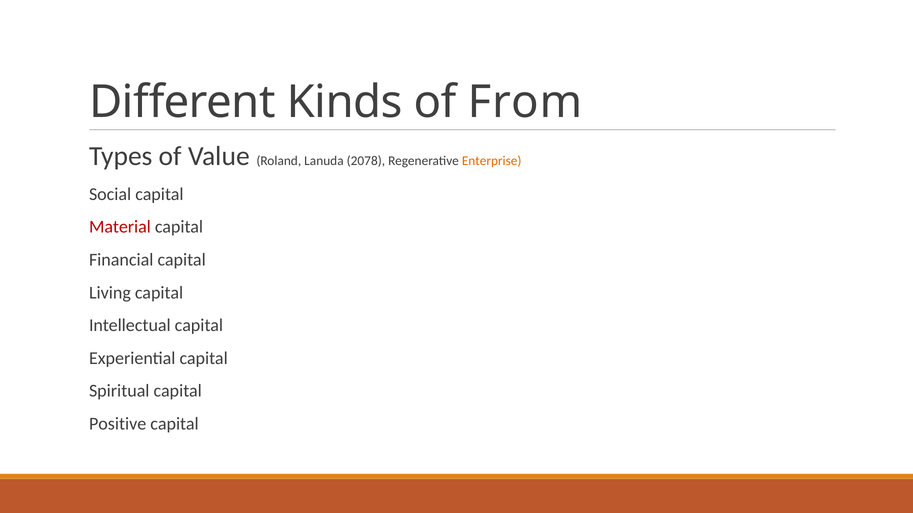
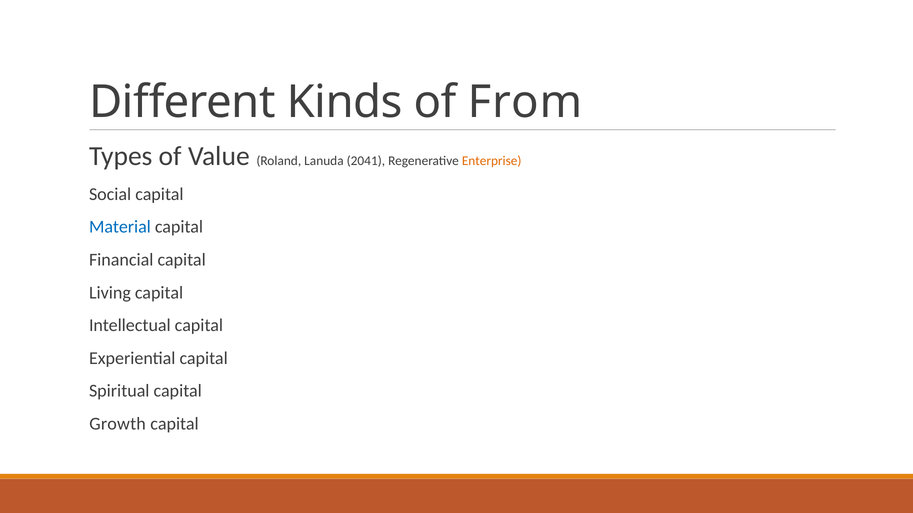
2078: 2078 -> 2041 (366, 161)
Material colour: red -> blue (120, 227)
Positive: Positive -> Growth (118, 424)
